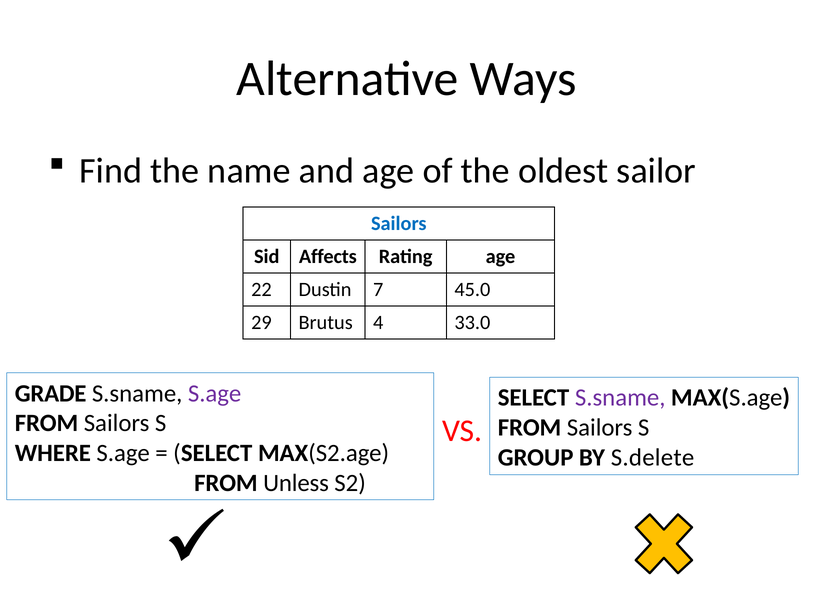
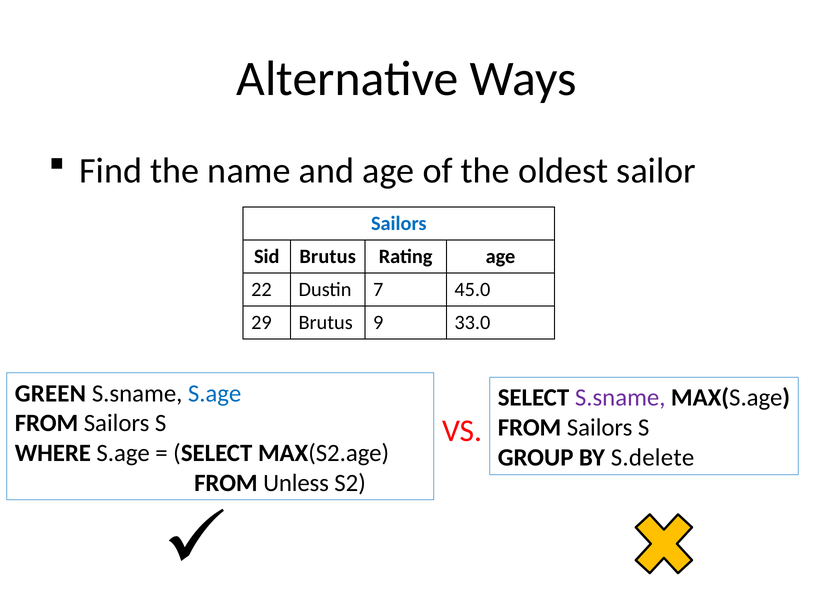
Sid Affects: Affects -> Brutus (328, 257)
4: 4 -> 9 (378, 322)
GRADE: GRADE -> GREEN (50, 393)
S.age colour: purple -> blue (215, 393)
